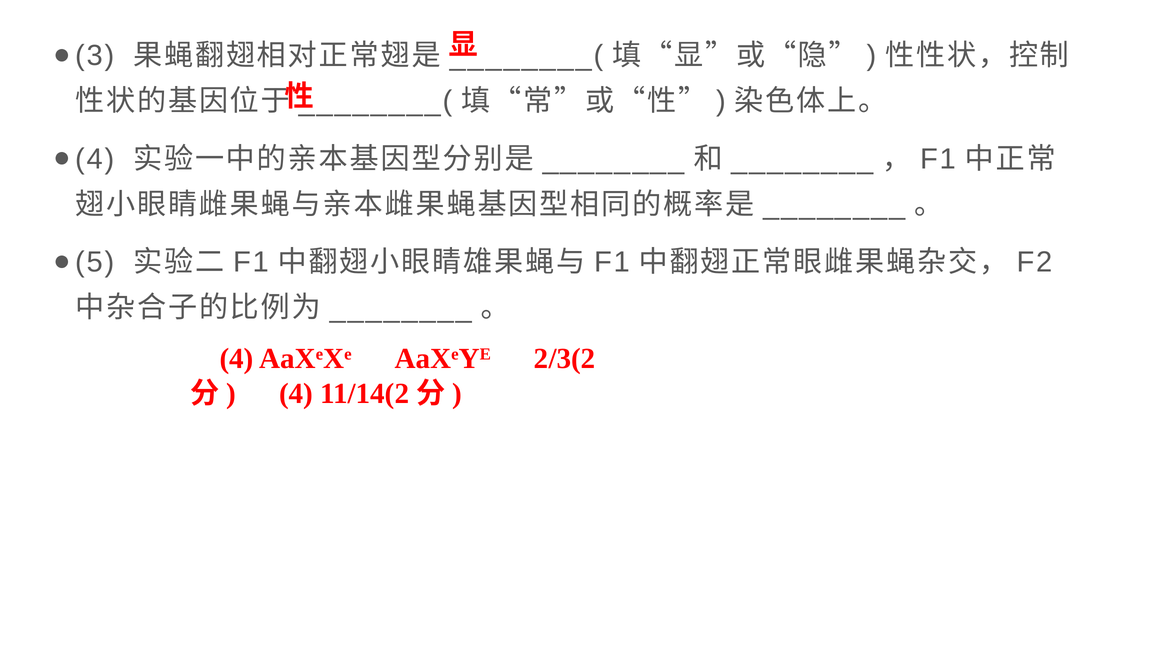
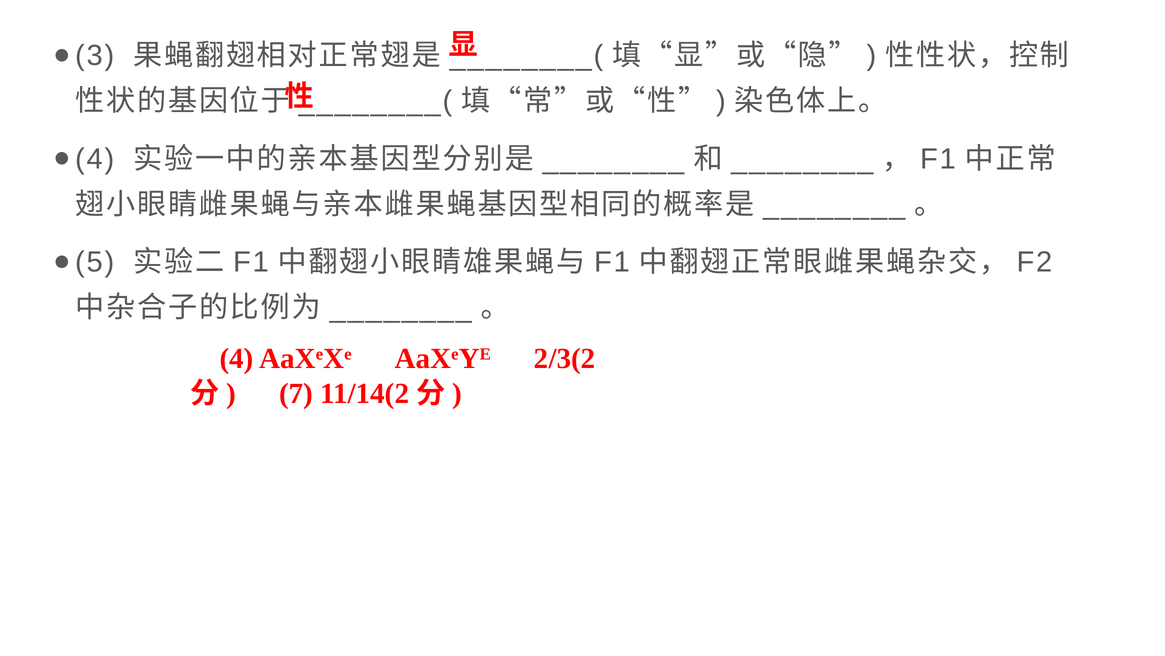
4: 4 -> 7 (296, 393)
